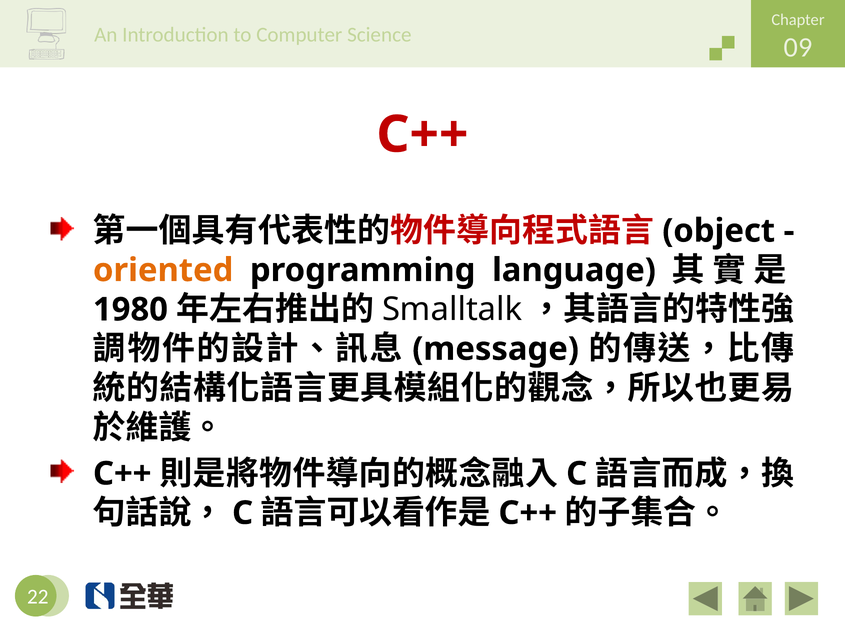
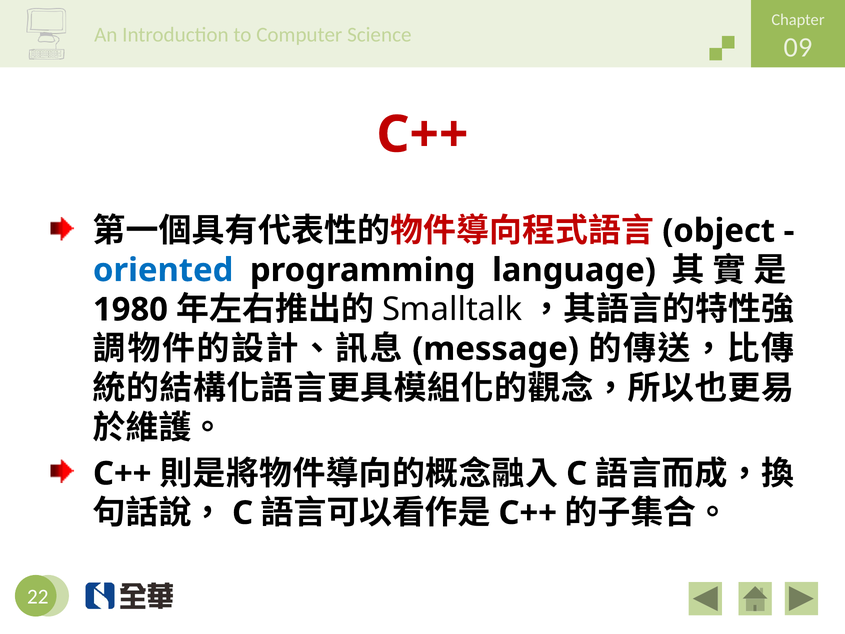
oriented colour: orange -> blue (163, 270)
